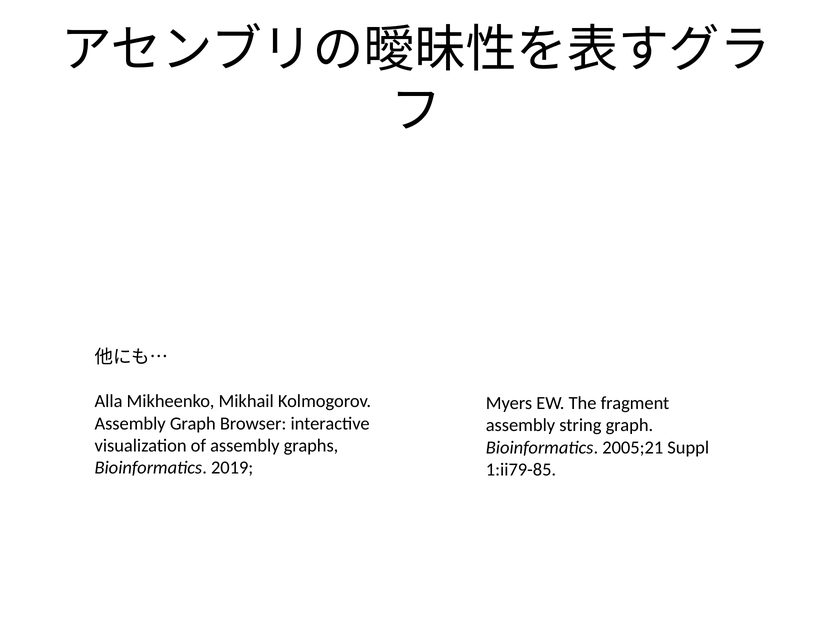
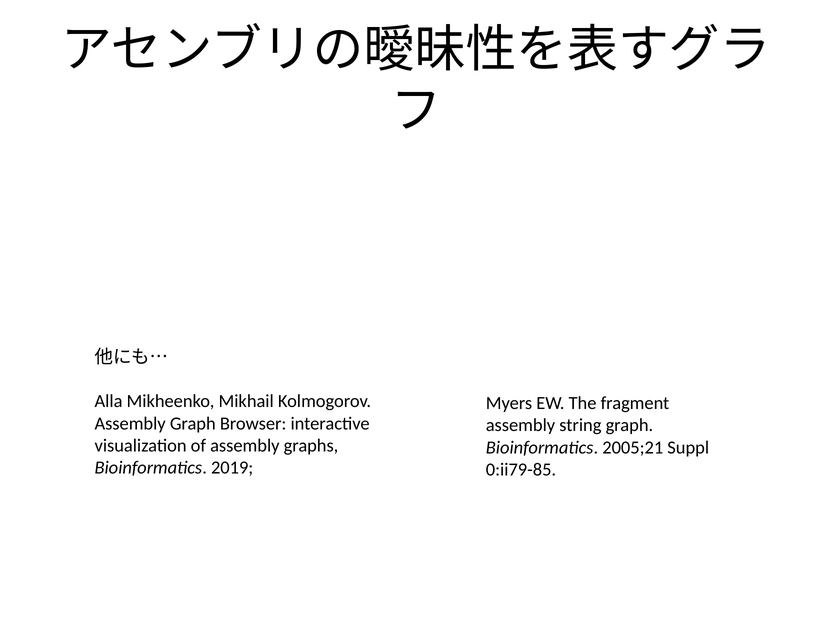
1:ii79-85: 1:ii79-85 -> 0:ii79-85 (521, 470)
